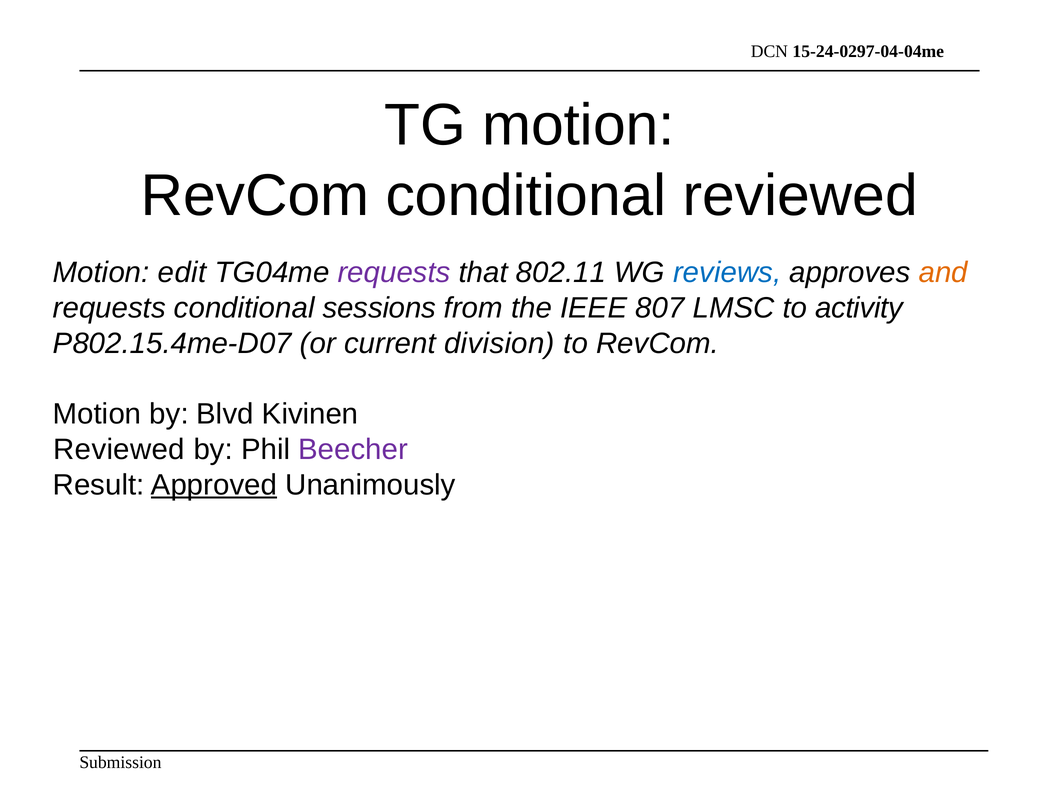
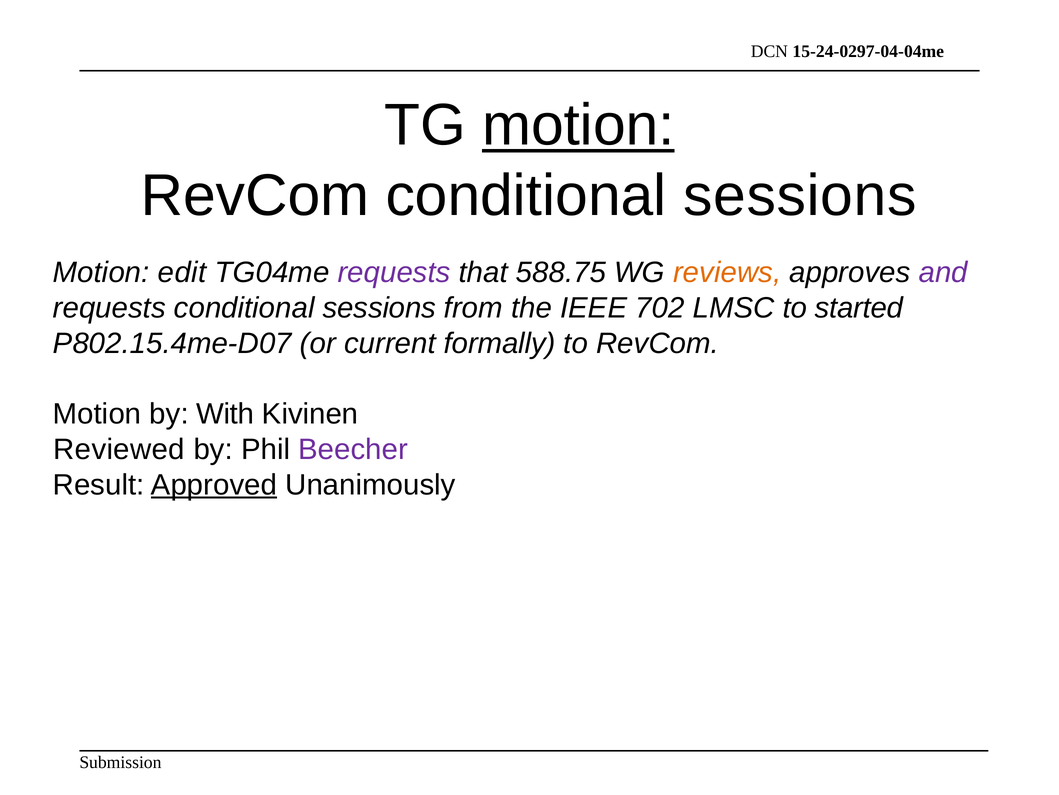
motion underline: none -> present (578, 125)
RevCom conditional reviewed: reviewed -> sessions (800, 196)
802.11: 802.11 -> 588.75 (561, 272)
reviews colour: blue -> orange (727, 272)
and colour: orange -> purple (943, 272)
807: 807 -> 702 (660, 308)
activity: activity -> started (859, 308)
division: division -> formally (500, 343)
Blvd: Blvd -> With (225, 414)
